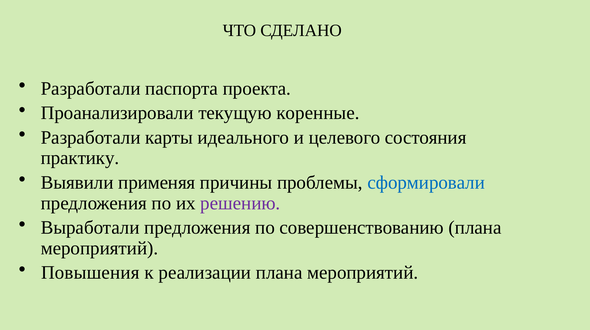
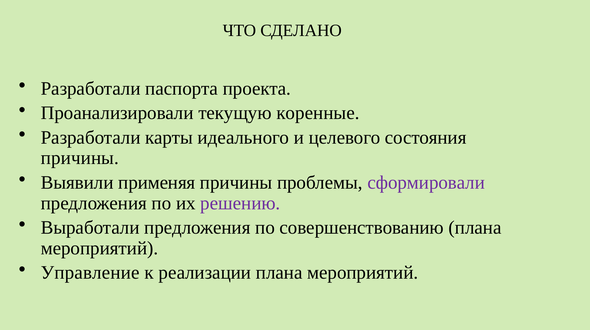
практику: практику -> причины (80, 158)
сформировали colour: blue -> purple (426, 182)
Повышения: Повышения -> Управление (90, 272)
